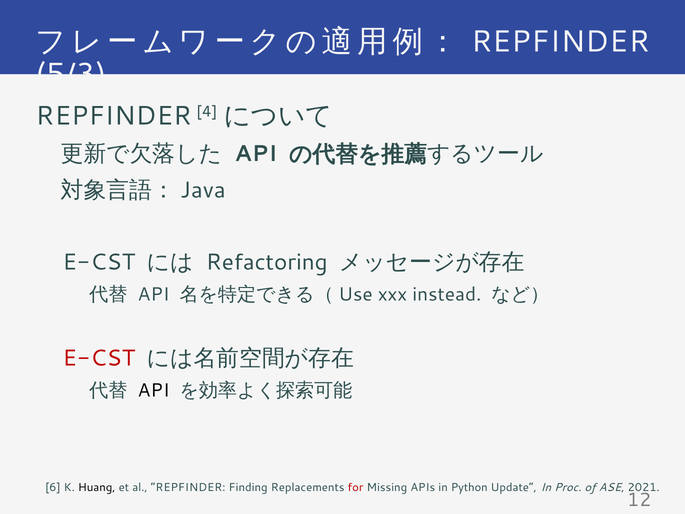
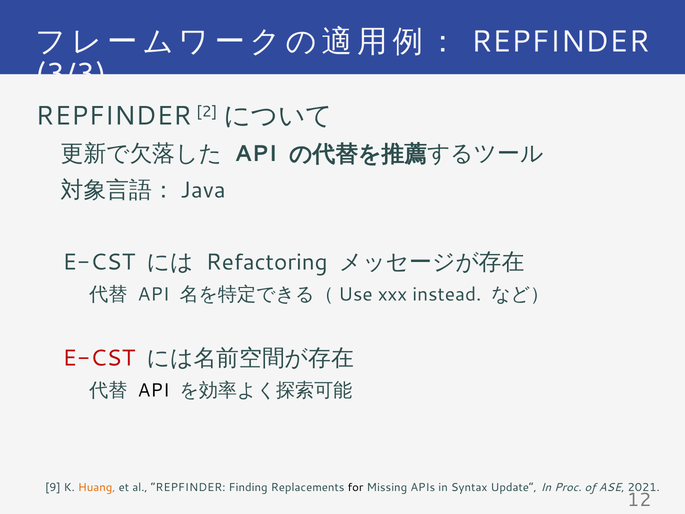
5/3: 5/3 -> 3/3 (71, 74)
4: 4 -> 2 (207, 111)
6: 6 -> 9 (53, 487)
Huang colour: black -> orange (97, 487)
for colour: red -> black (356, 487)
Python: Python -> Syntax (469, 487)
